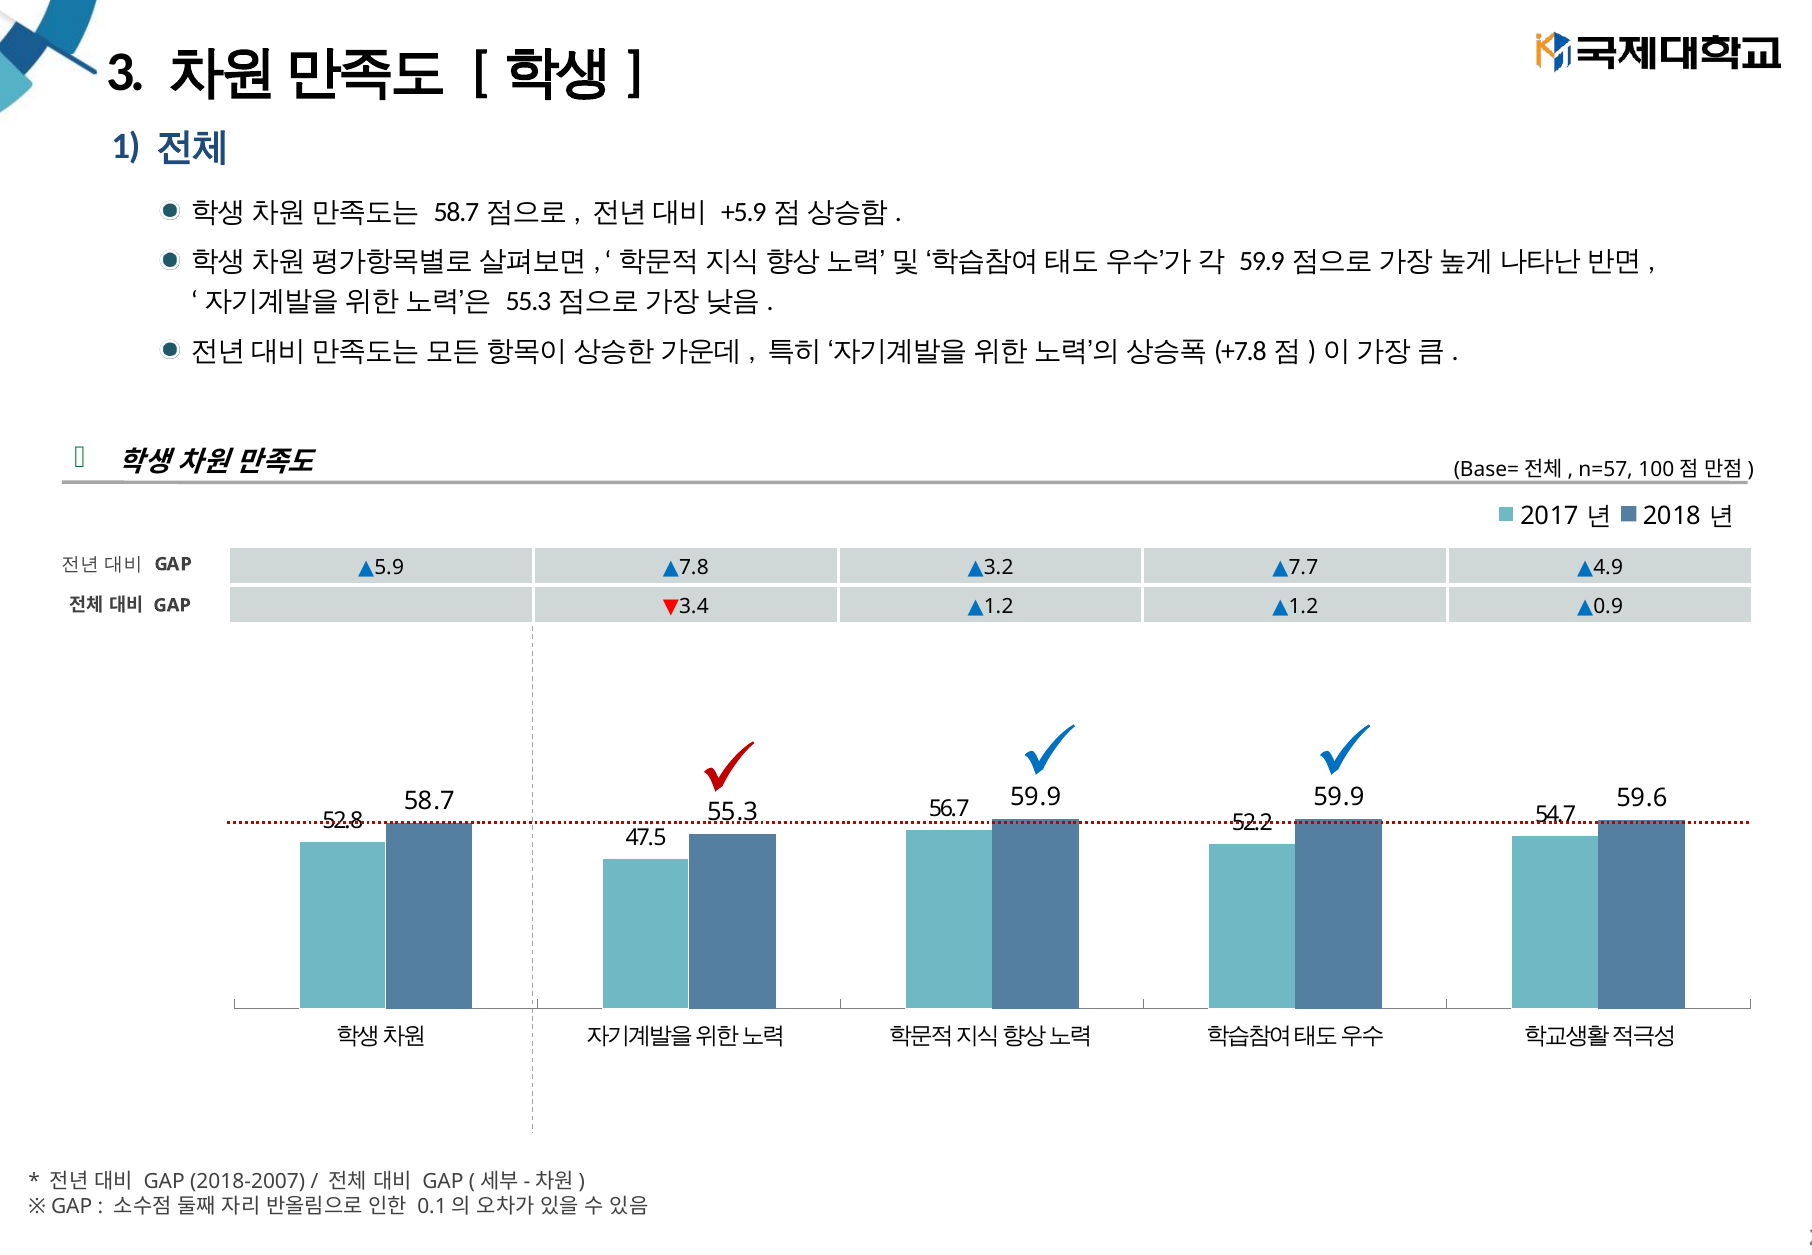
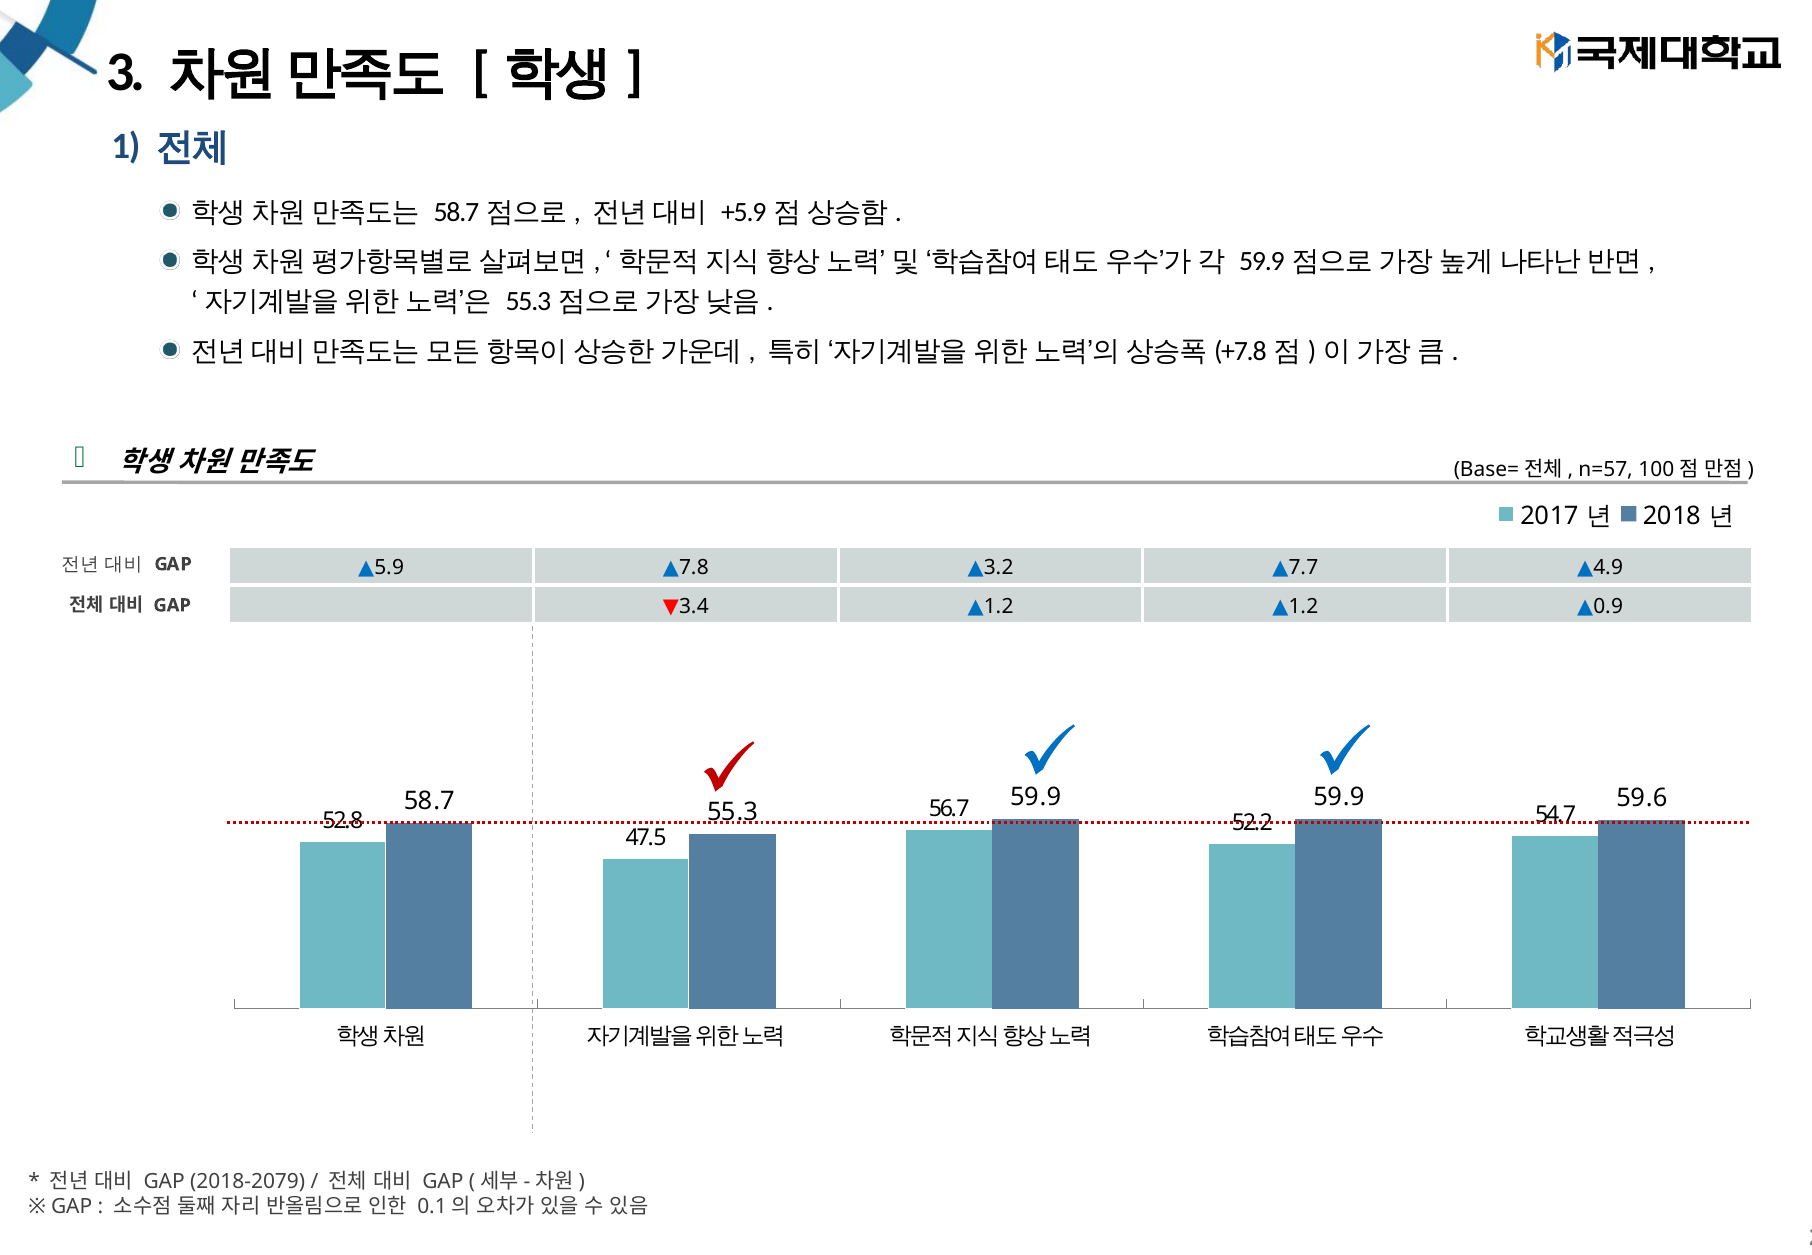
2018-2007: 2018-2007 -> 2018-2079 (248, 1181)
